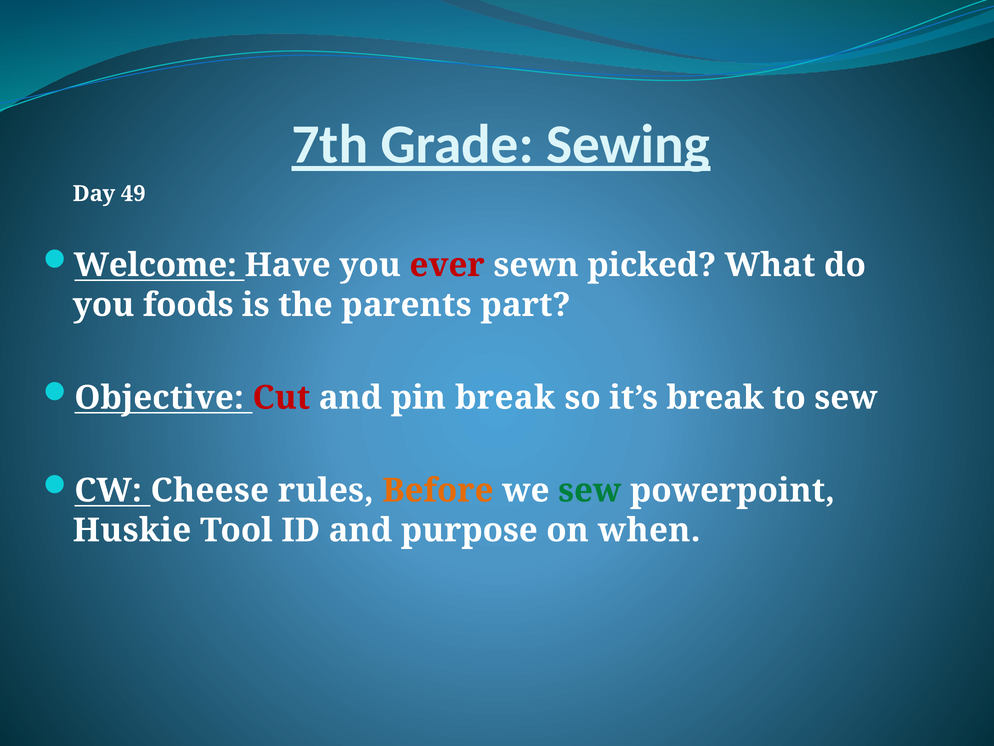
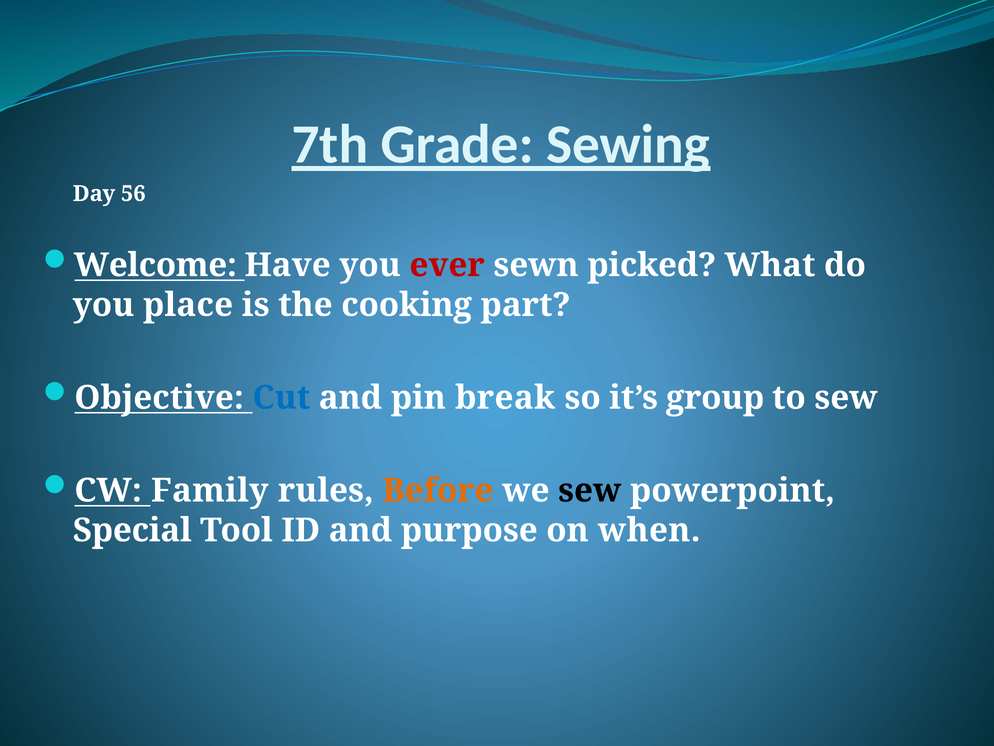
49: 49 -> 56 (133, 194)
foods: foods -> place (188, 305)
parents: parents -> cooking (407, 305)
Cut colour: red -> blue (281, 398)
it’s break: break -> group (715, 398)
Cheese: Cheese -> Family (210, 490)
sew colour: green -> black (590, 490)
Huskie: Huskie -> Special (132, 530)
